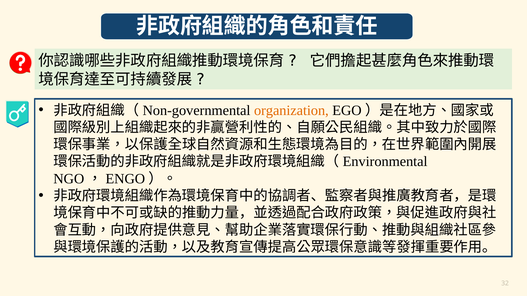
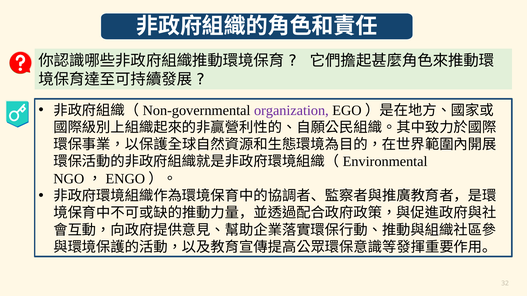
organization colour: orange -> purple (291, 110)
